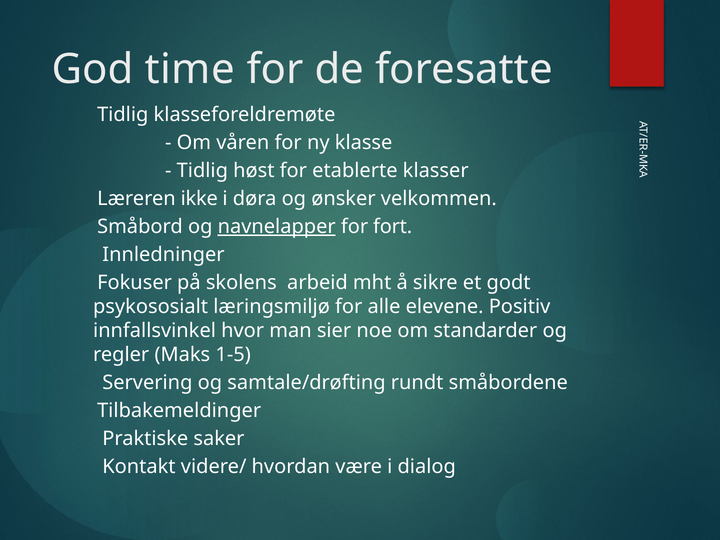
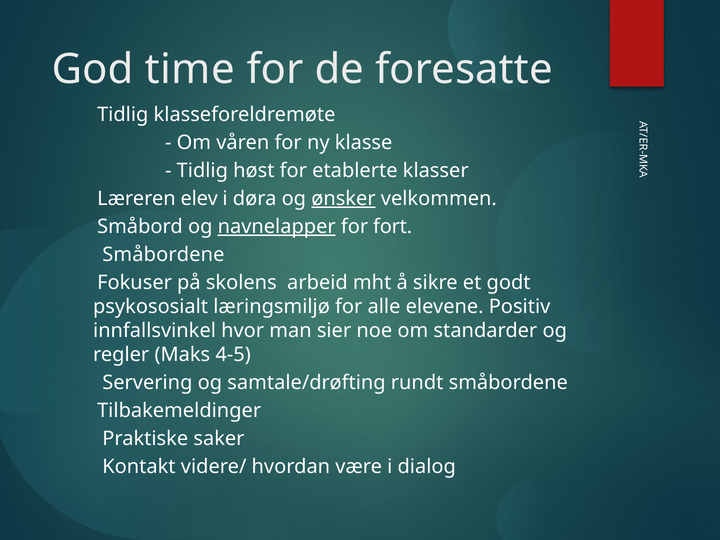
ikke: ikke -> elev (199, 199)
ønsker underline: none -> present (343, 199)
Innledninger: Innledninger -> Småbordene (163, 255)
1-5: 1-5 -> 4-5 (233, 355)
